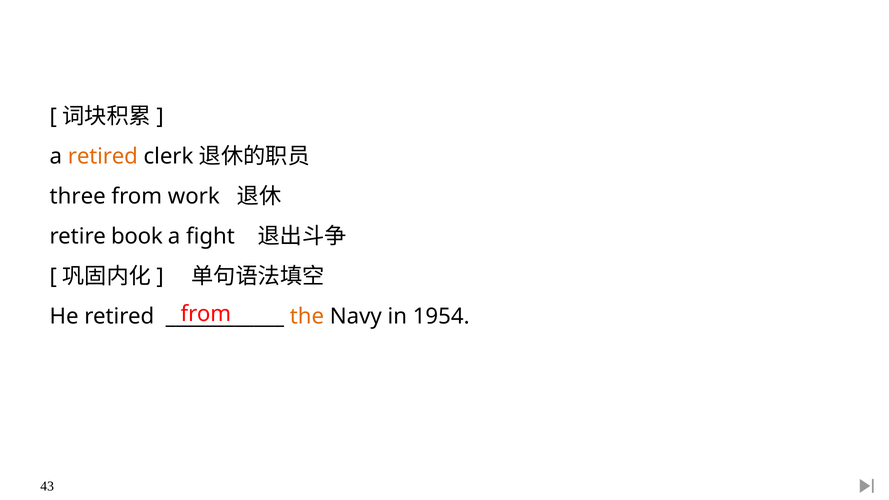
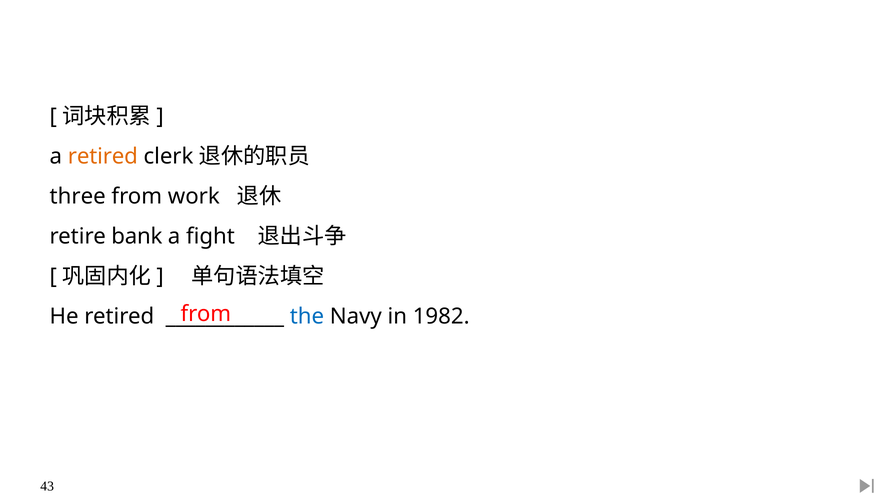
book: book -> bank (137, 236)
the colour: orange -> blue (307, 316)
1954: 1954 -> 1982 (441, 316)
